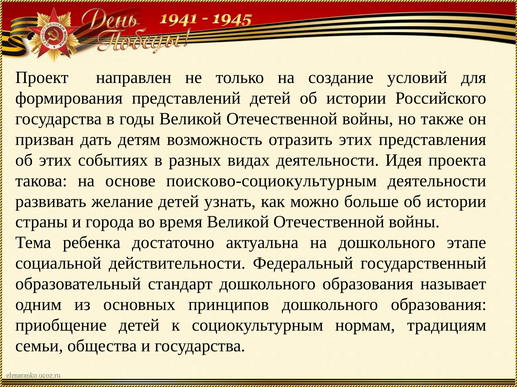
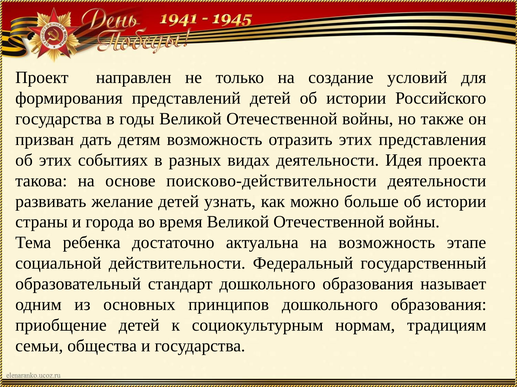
поисково-социокультурным: поисково-социокультурным -> поисково-действительности (272, 181)
на дошкольного: дошкольного -> возможность (387, 243)
